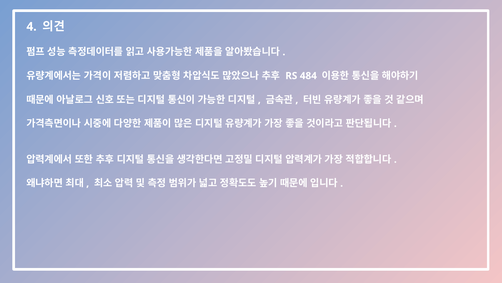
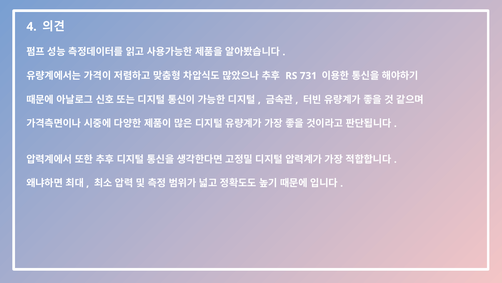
484: 484 -> 731 (308, 76)
